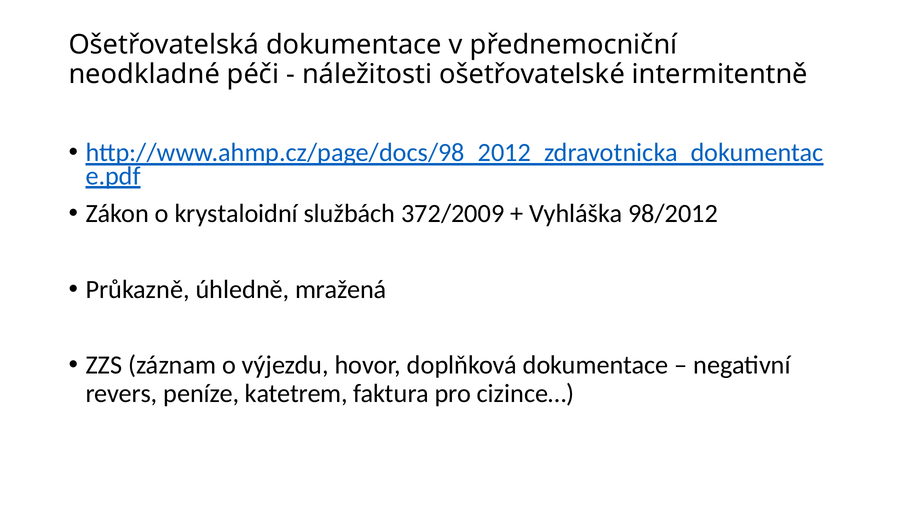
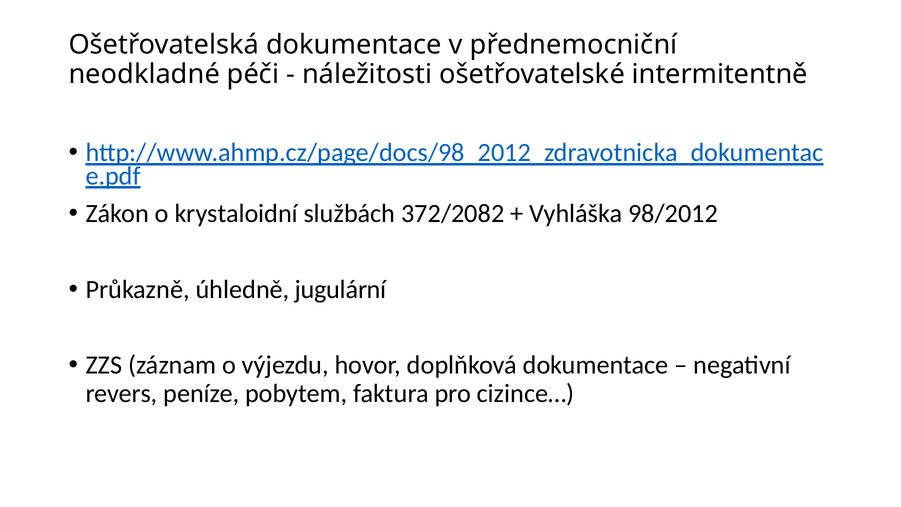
372/2009: 372/2009 -> 372/2082 (453, 214)
mražená: mražená -> jugulární (341, 289)
katetrem: katetrem -> pobytem (296, 393)
